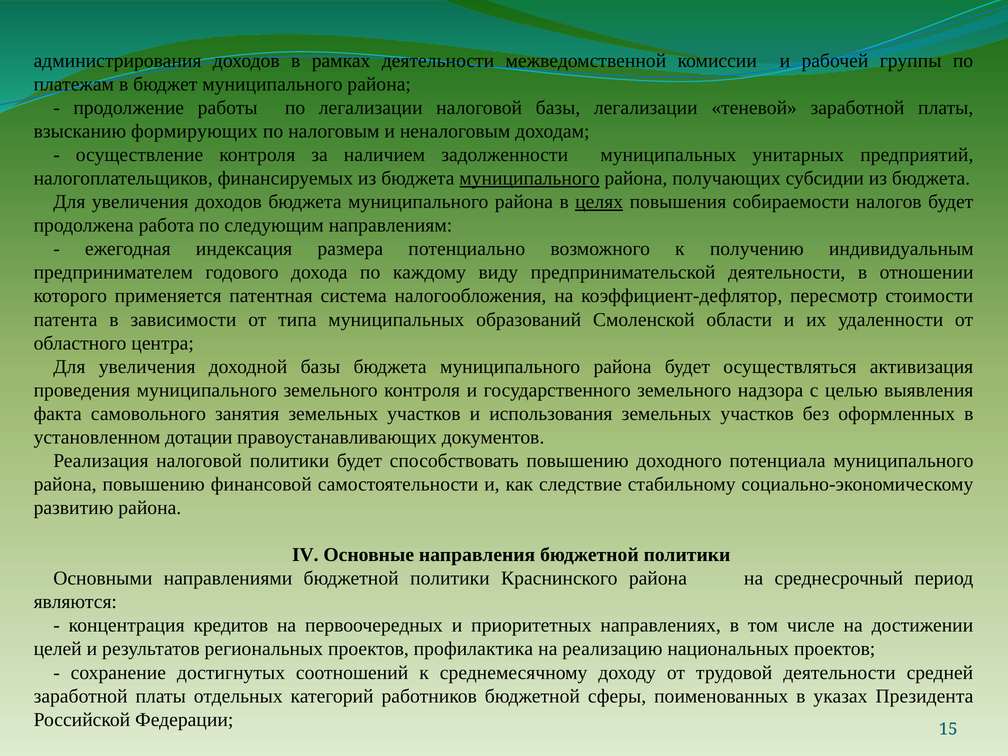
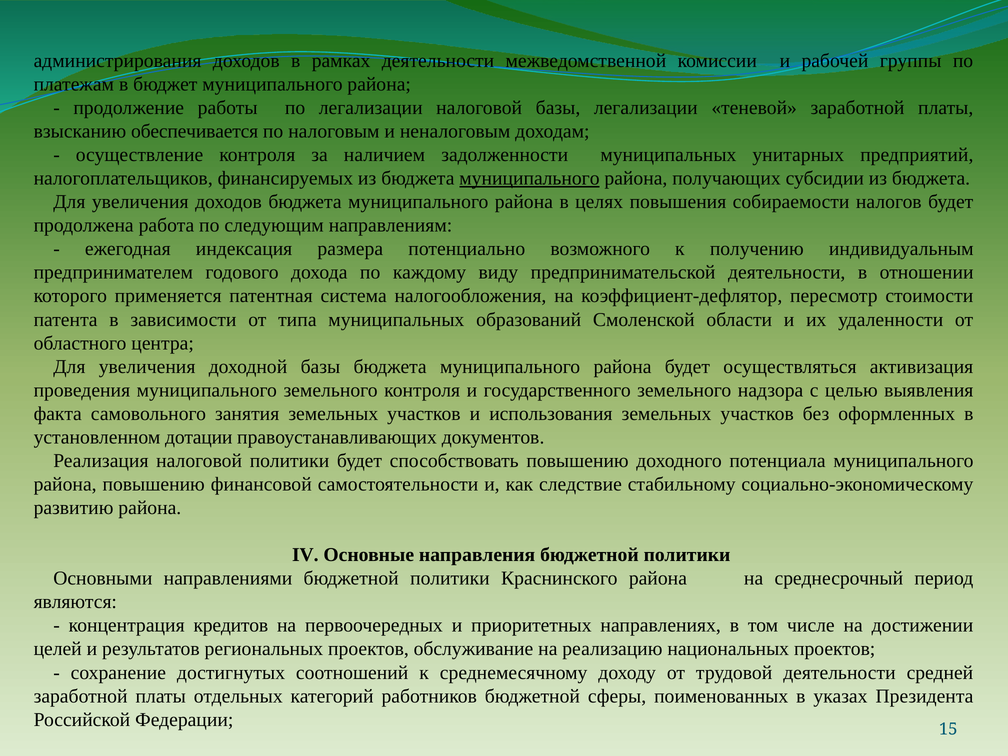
формирующих: формирующих -> обеспечивается (195, 131)
целях underline: present -> none (599, 202)
профилактика: профилактика -> обслуживание (473, 649)
